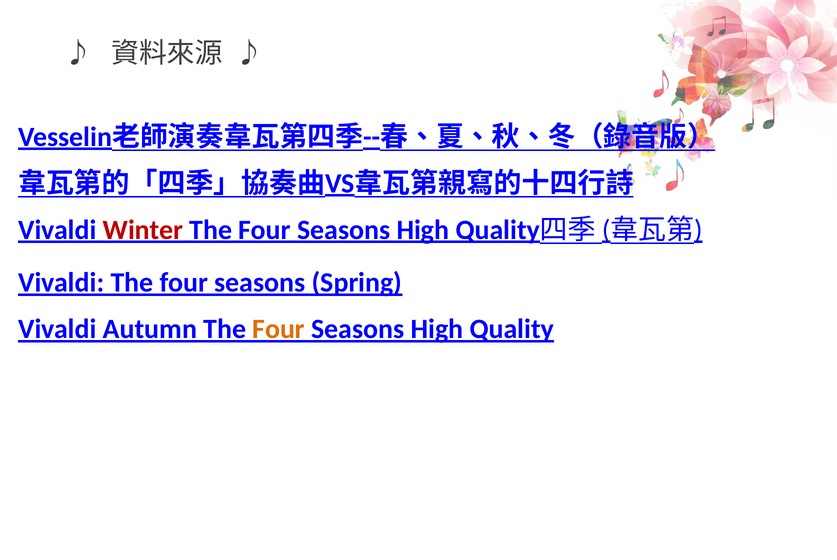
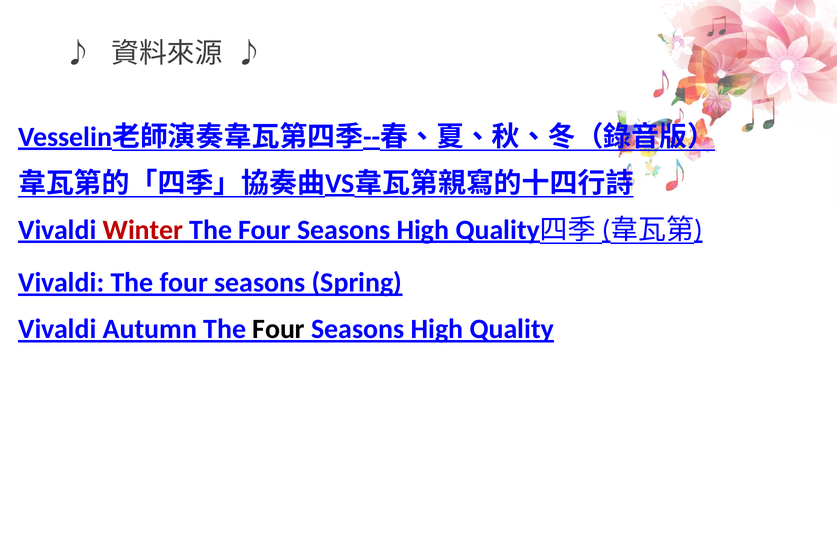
Four colour: orange -> black (279, 329)
